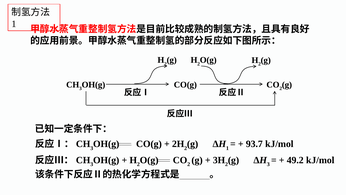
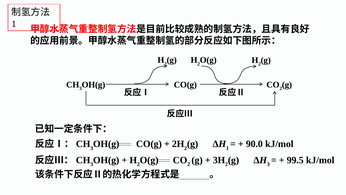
93.7: 93.7 -> 90.0 (254, 144)
49.2: 49.2 -> 99.5 (295, 160)
